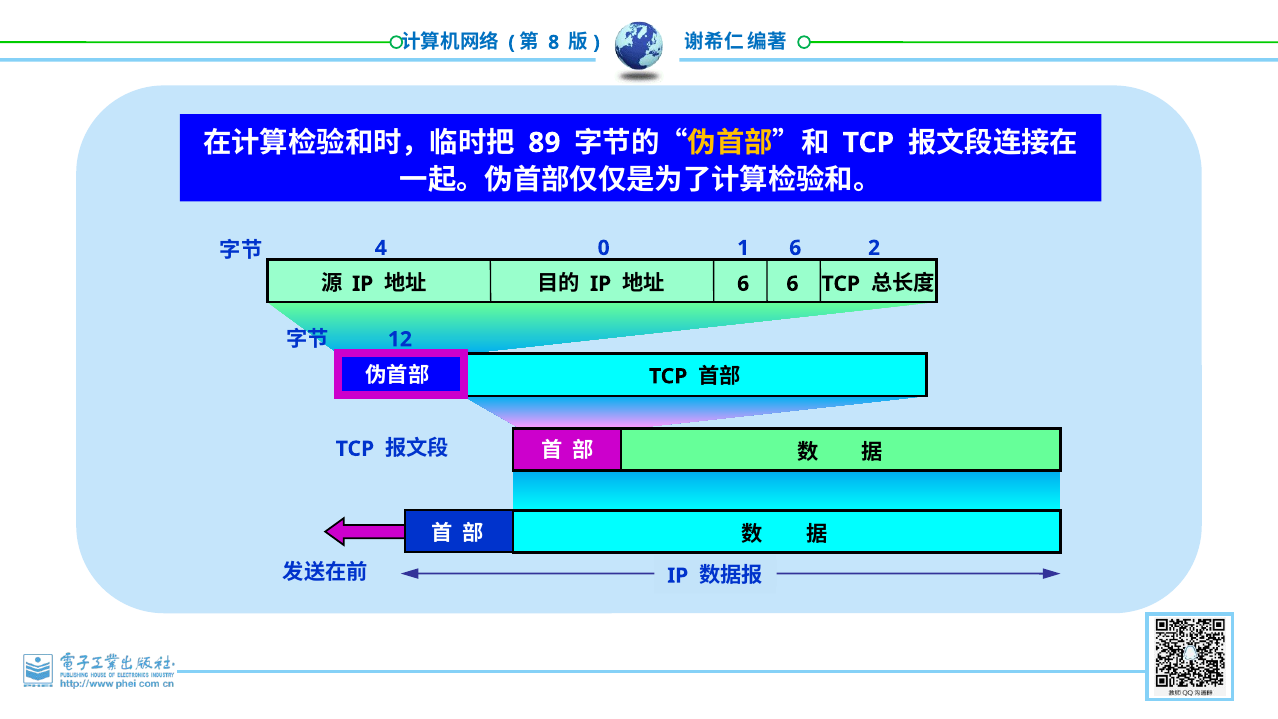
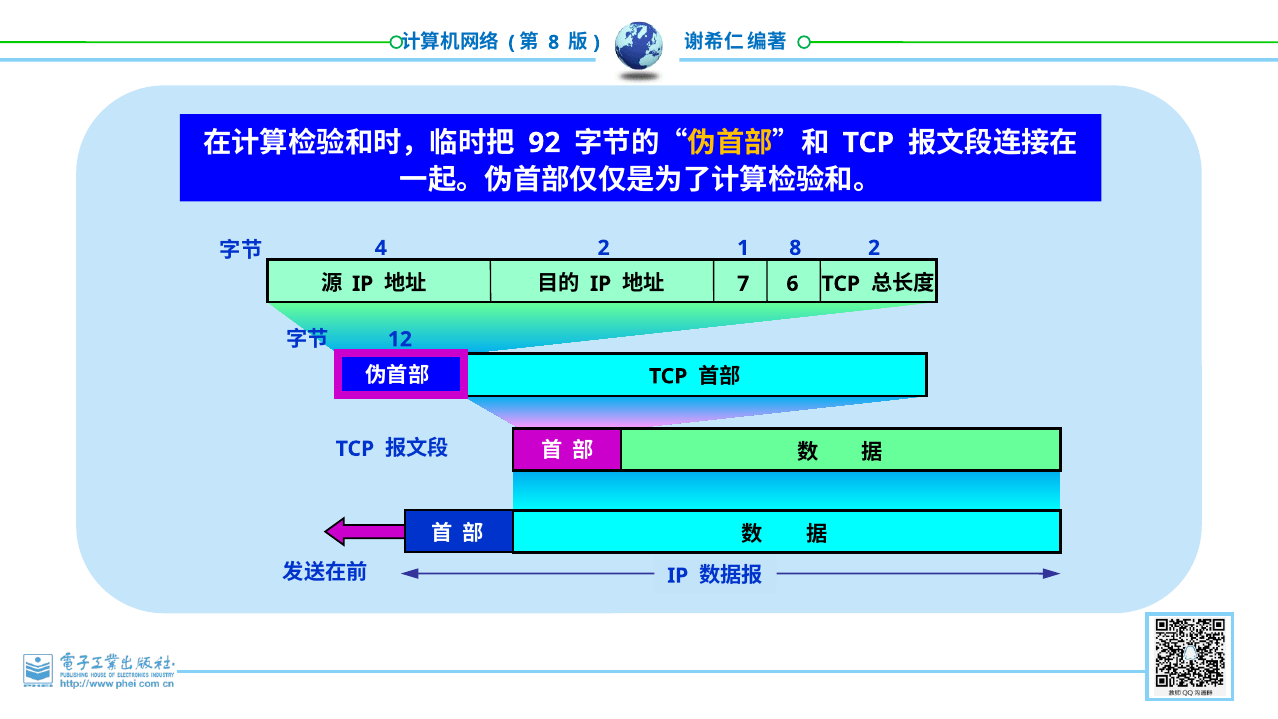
89: 89 -> 92 (544, 143)
4 0: 0 -> 2 (604, 248)
1 6: 6 -> 8 (795, 248)
6: 6 -> 7 (743, 284)
